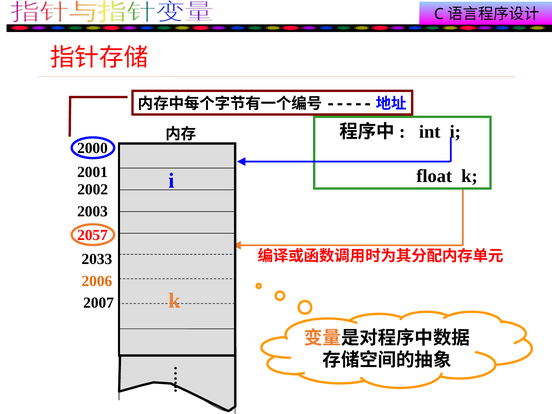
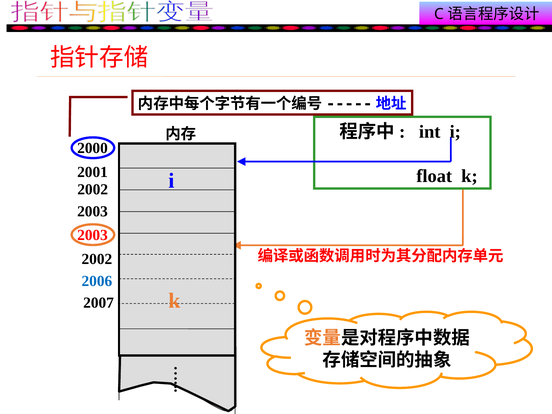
2057: 2057 -> 2003 (93, 235)
2033: 2033 -> 2002 (97, 259)
2006 colour: orange -> blue (97, 281)
